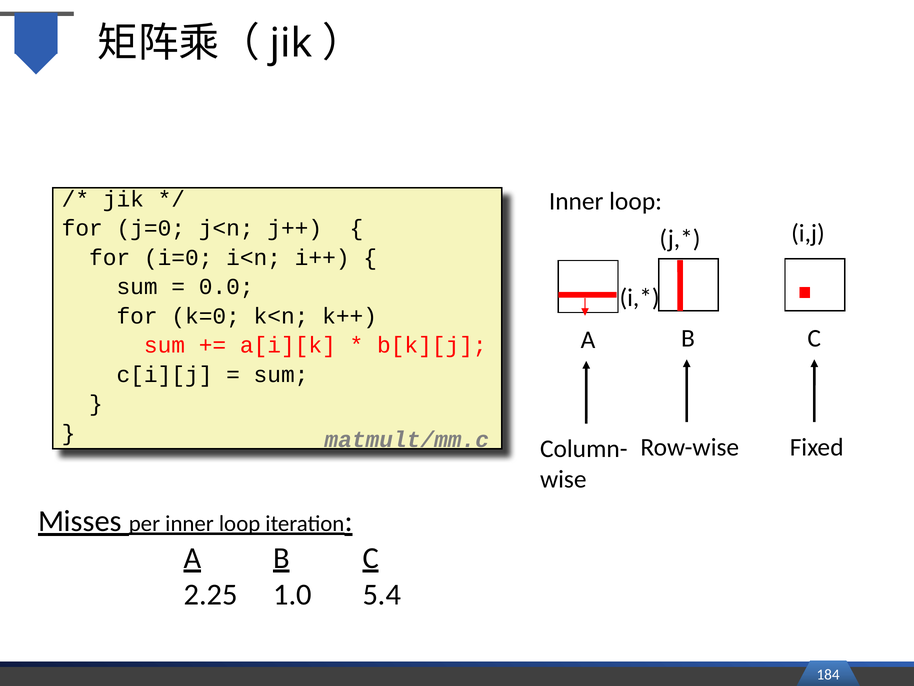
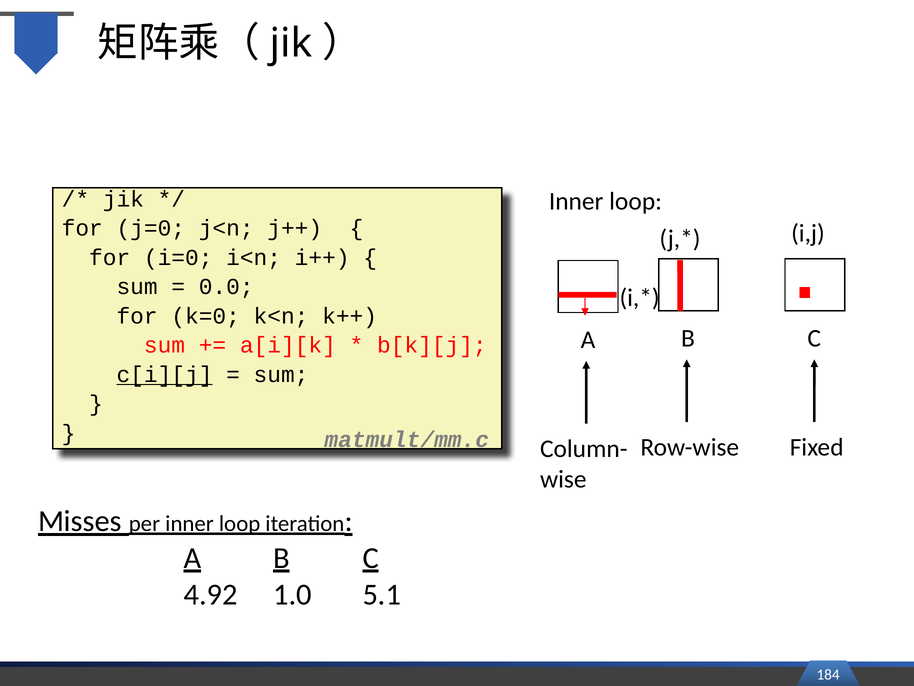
c[i][j underline: none -> present (165, 374)
2.25: 2.25 -> 4.92 (211, 594)
5.4: 5.4 -> 5.1 (382, 594)
